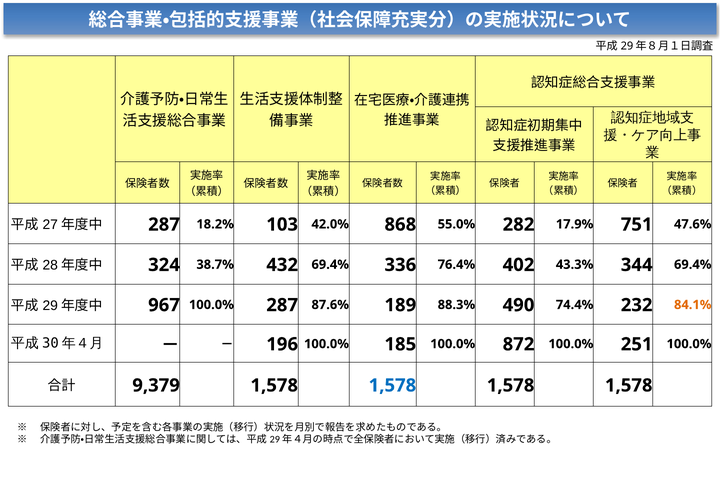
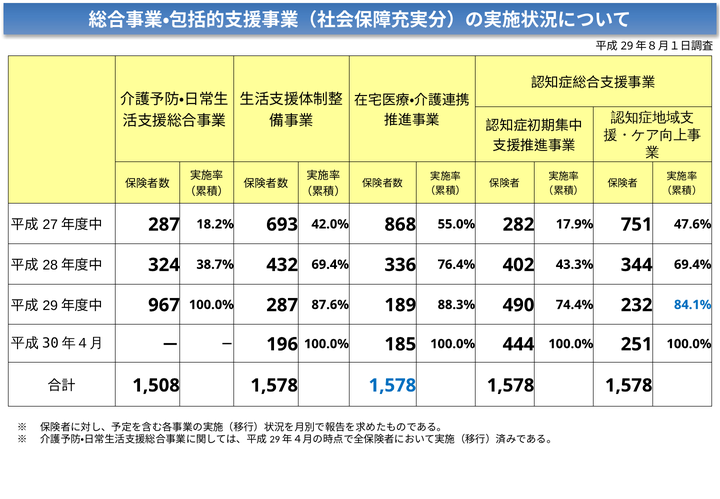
103: 103 -> 693 (282, 224)
84.1% colour: orange -> blue (693, 304)
872: 872 -> 444 (519, 344)
9,379: 9,379 -> 1,508 (156, 385)
